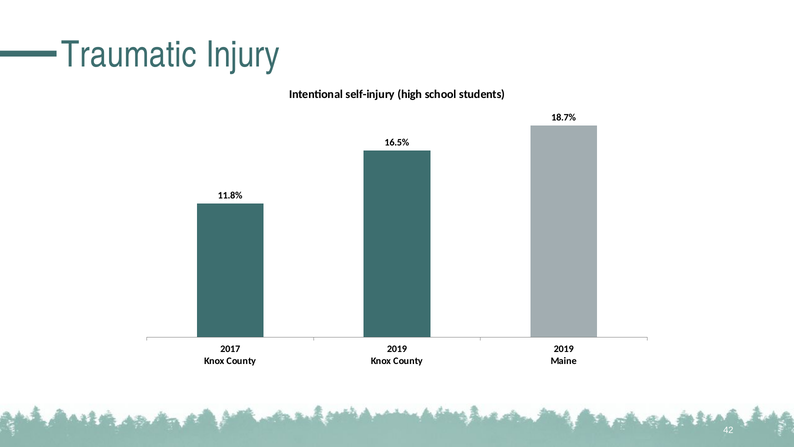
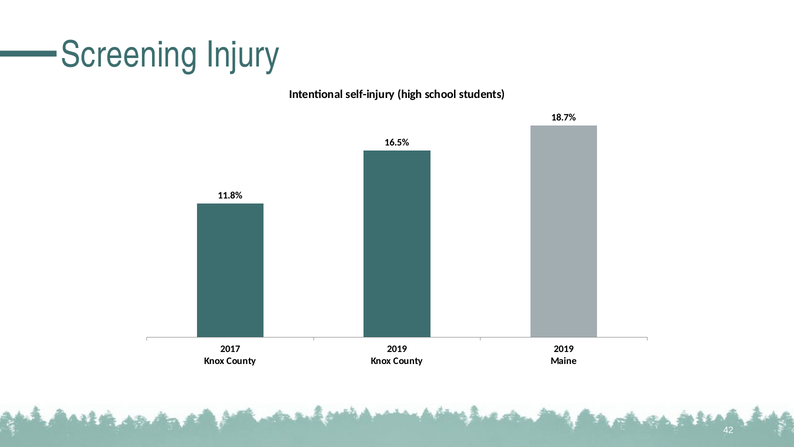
Traumatic: Traumatic -> Screening (129, 55)
